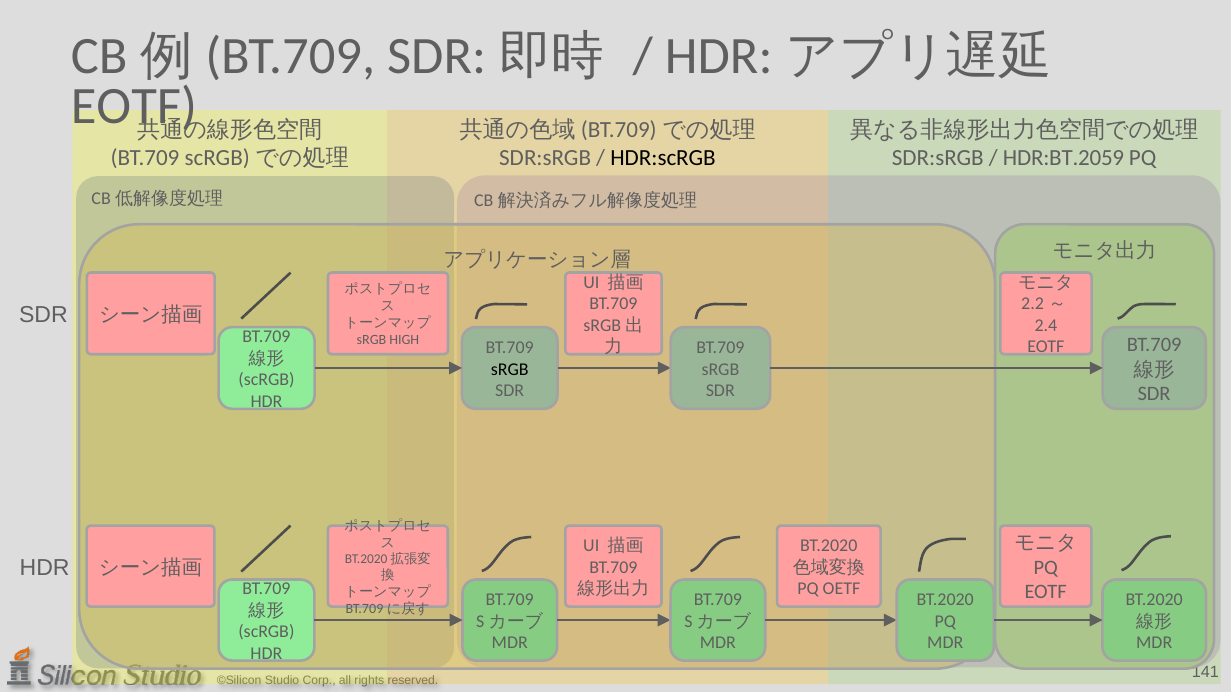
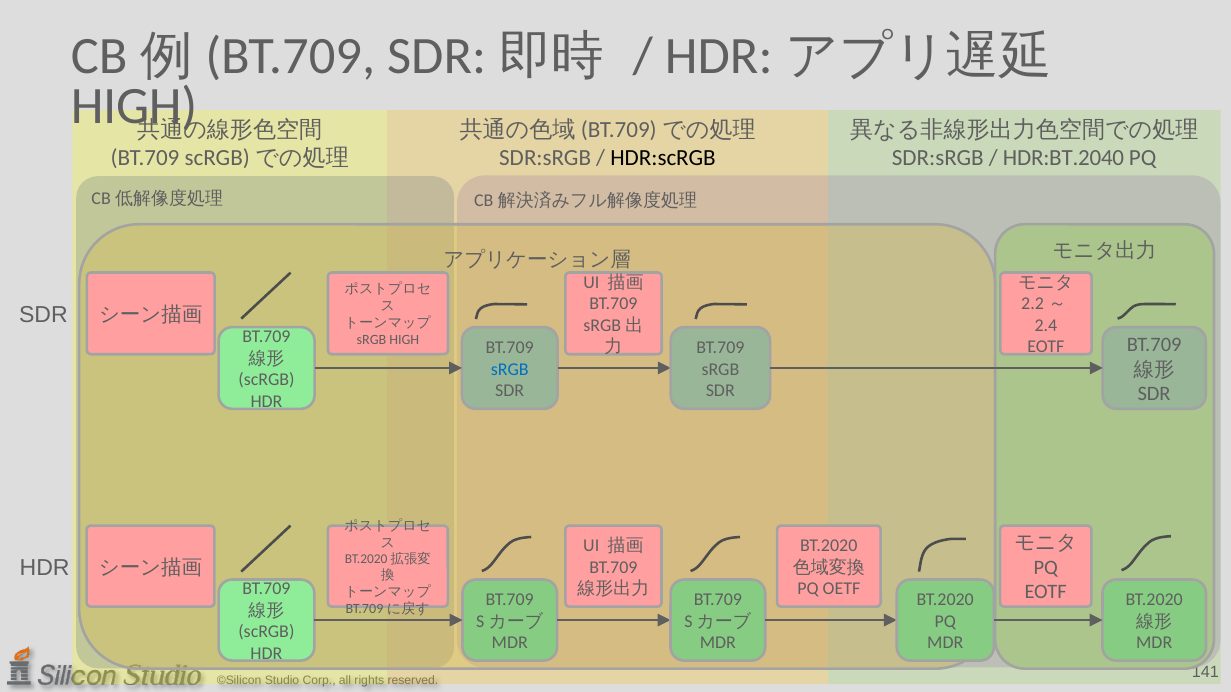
EOTF: EOTF -> HIGH (134, 106)
HDR:BT.2059: HDR:BT.2059 -> HDR:BT.2040 (1064, 158)
sRGB colour: black -> blue (510, 369)
